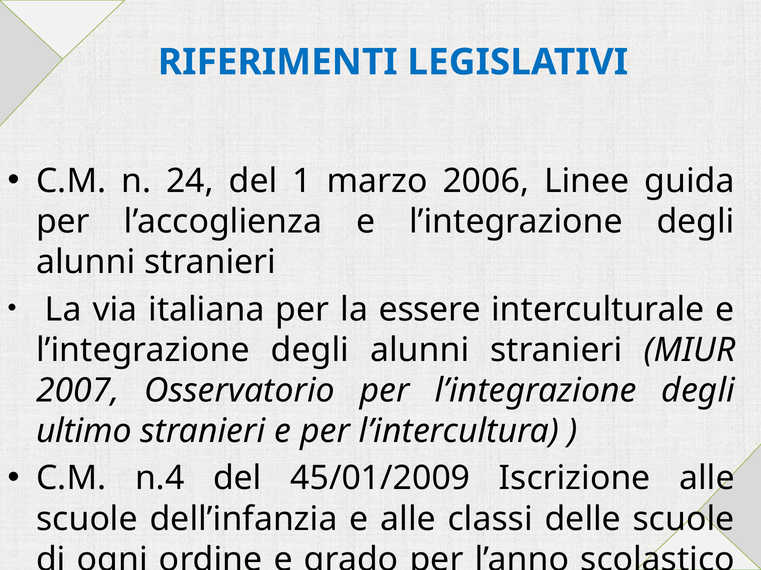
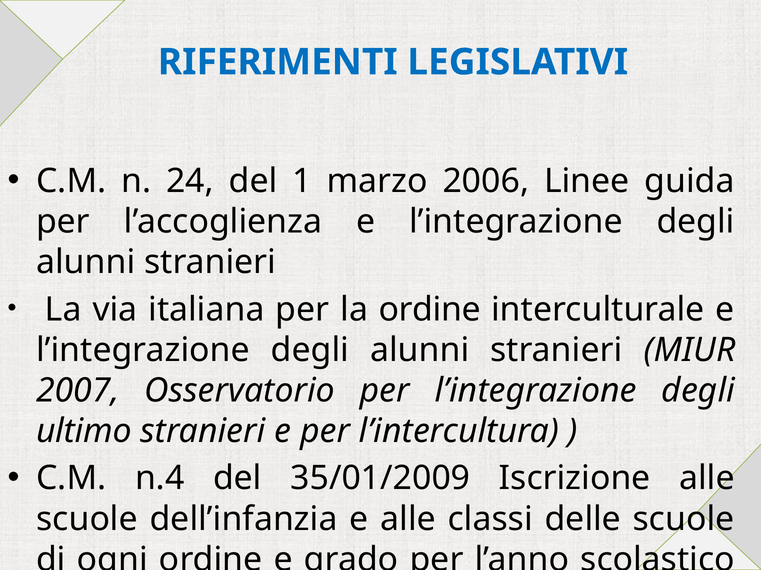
la essere: essere -> ordine (430, 310)
45/01/2009: 45/01/2009 -> 35/01/2009 (380, 479)
